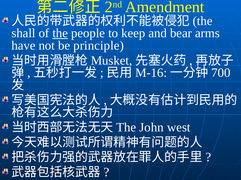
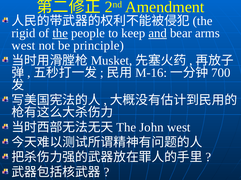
shall: shall -> rigid (23, 33)
and underline: none -> present (158, 33)
have: have -> west (23, 46)
